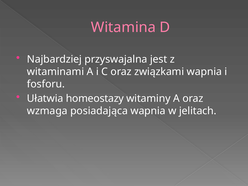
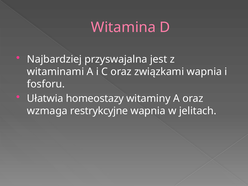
posiadająca: posiadająca -> restrykcyjne (99, 111)
